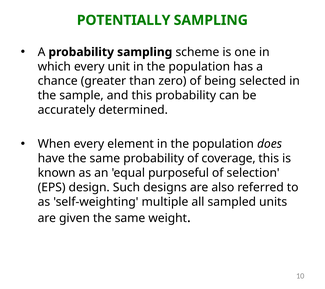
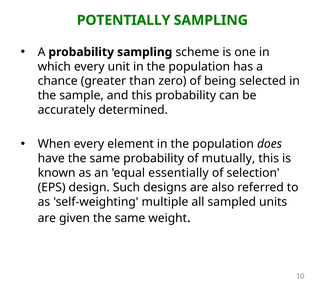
coverage: coverage -> mutually (228, 158)
purposeful: purposeful -> essentially (178, 173)
